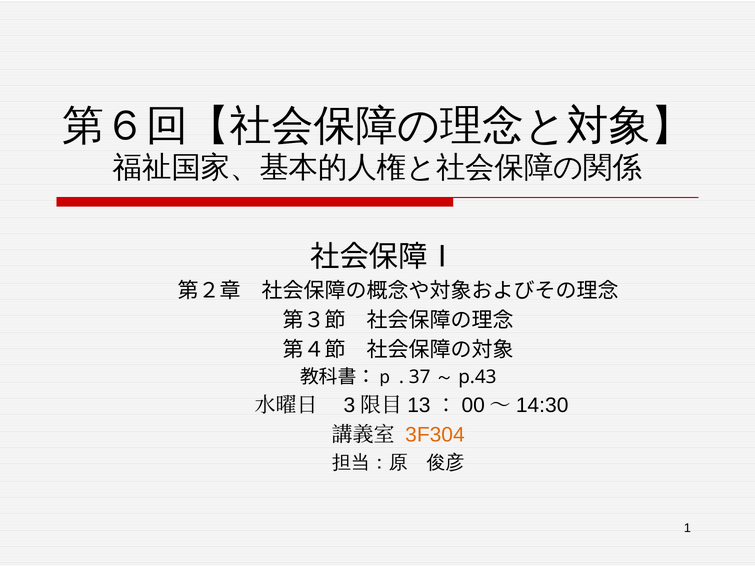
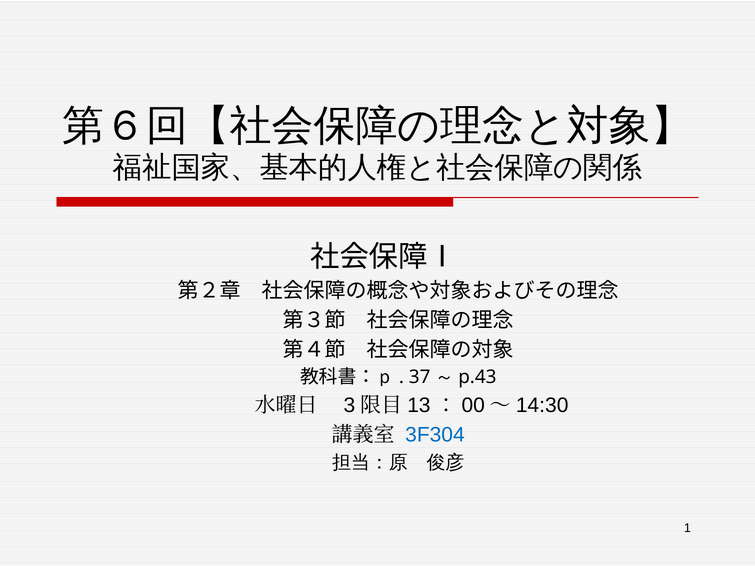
3F304 colour: orange -> blue (435, 435)
